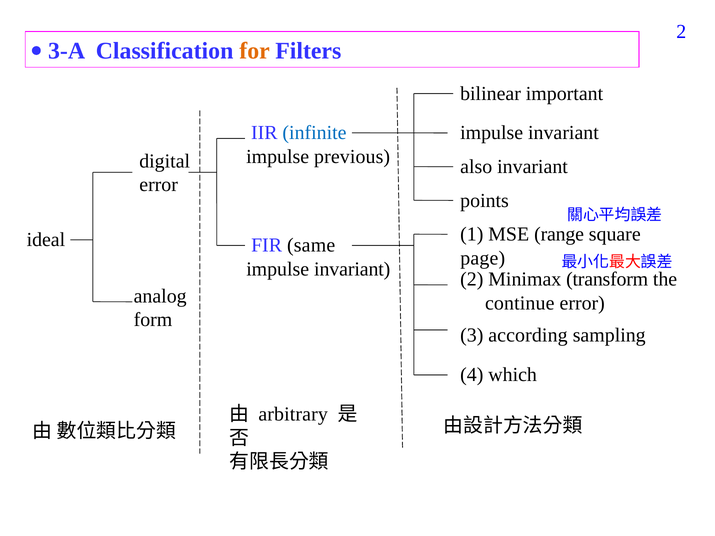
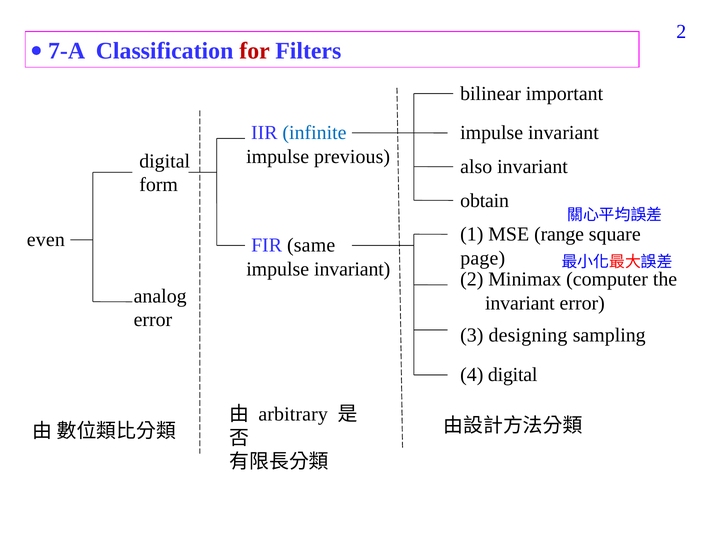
3-A: 3-A -> 7-A (67, 51)
for colour: orange -> red (255, 51)
error: error -> form (159, 185)
points: points -> obtain (485, 201)
ideal: ideal -> even (46, 240)
transform: transform -> computer (607, 279)
continue: continue -> invariant (520, 303)
form: form -> error (153, 320)
according: according -> designing (528, 336)
4 which: which -> digital (513, 375)
